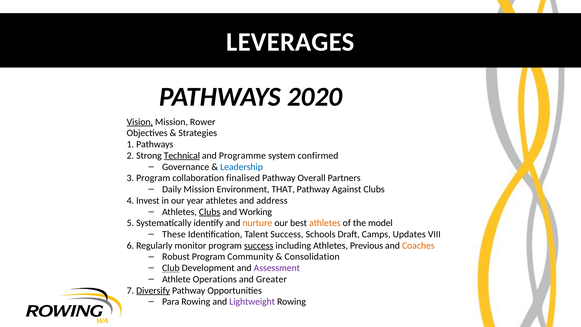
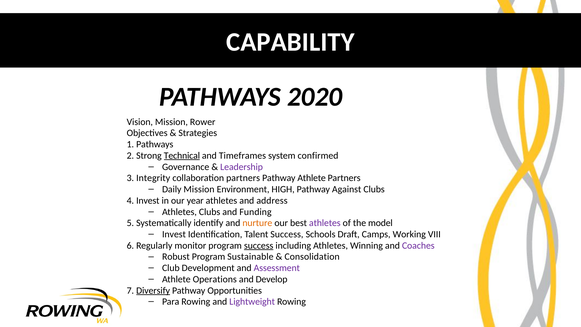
LEVERAGES: LEVERAGES -> CAPABILITY (290, 42)
Vision underline: present -> none (140, 122)
Programme: Programme -> Timeframes (242, 156)
Leadership colour: blue -> purple (242, 167)
3 Program: Program -> Integrity (153, 178)
collaboration finalised: finalised -> partners (243, 178)
Pathway Overall: Overall -> Athlete (312, 178)
THAT: THAT -> HIGH (283, 189)
Clubs underline: present -> none (210, 212)
Working: Working -> Funding (255, 212)
athletes colour: orange -> purple (325, 223)
These: These -> Invest (174, 234)
Updates: Updates -> Working (409, 234)
Previous: Previous -> Winning (366, 245)
Coaches colour: orange -> purple (418, 245)
Community: Community -> Sustainable (250, 257)
Club underline: present -> none (171, 268)
Greater: Greater -> Develop (272, 279)
